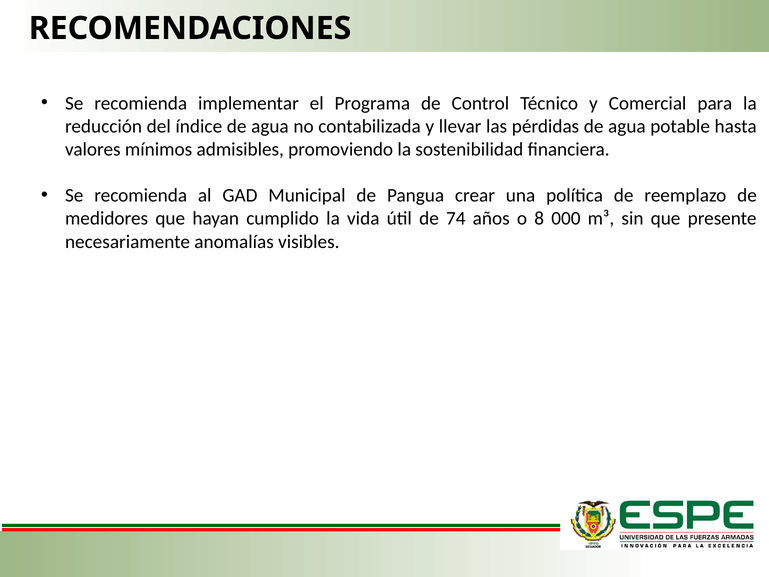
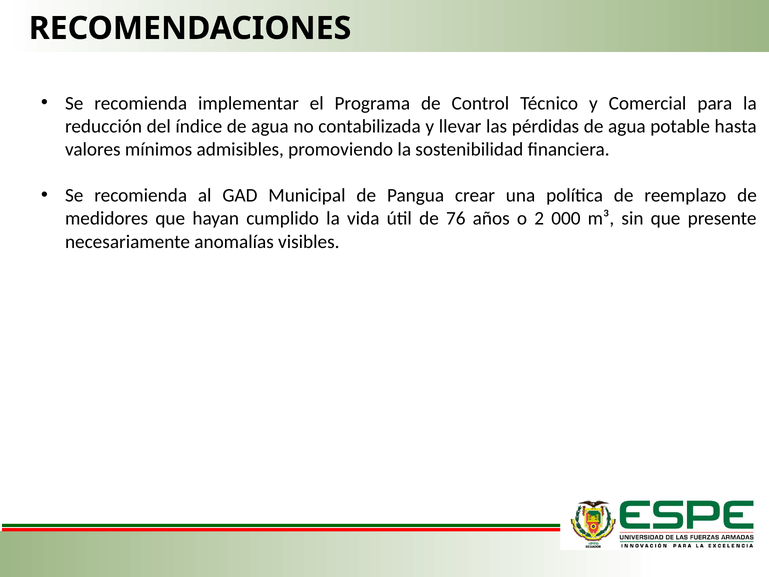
74: 74 -> 76 (456, 218)
8: 8 -> 2 (539, 218)
